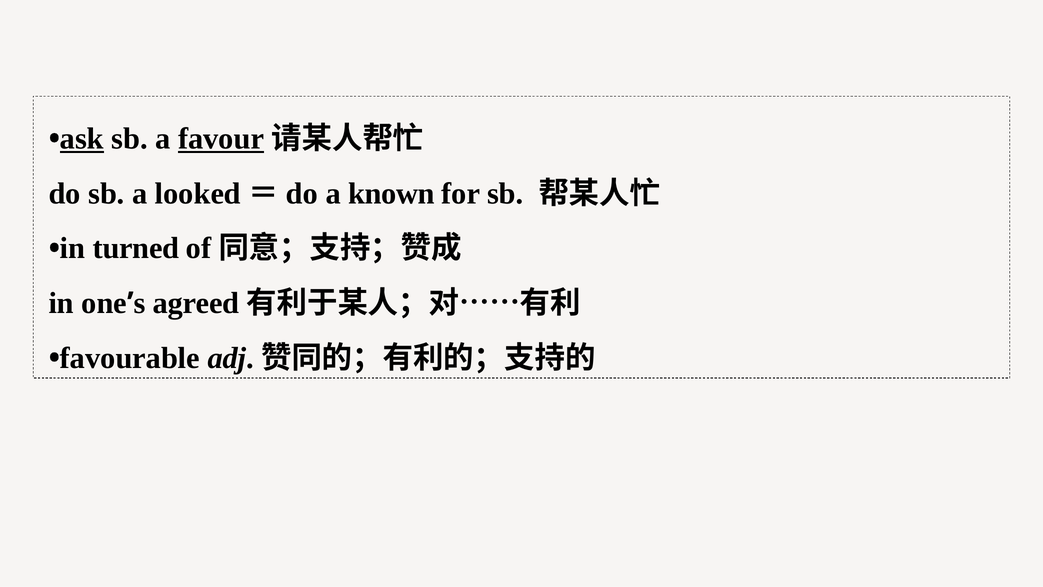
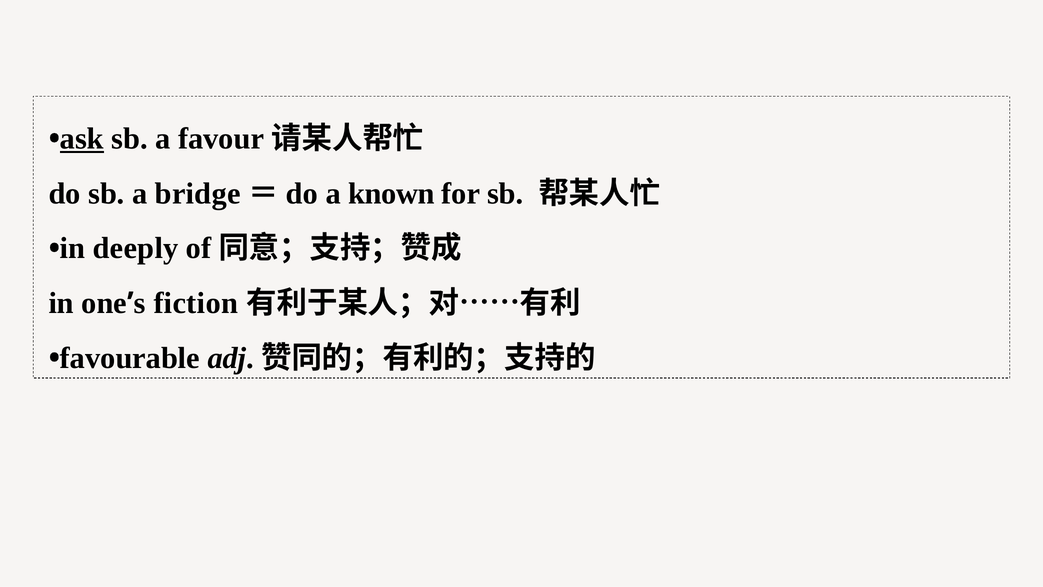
favour underline: present -> none (221, 139)
looked: looked -> bridge (198, 194)
turned: turned -> deeply (136, 248)
agreed: agreed -> fiction (196, 303)
